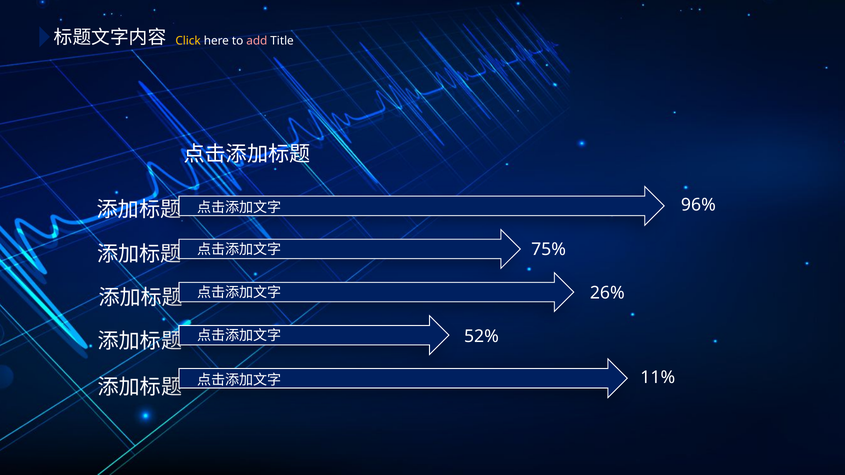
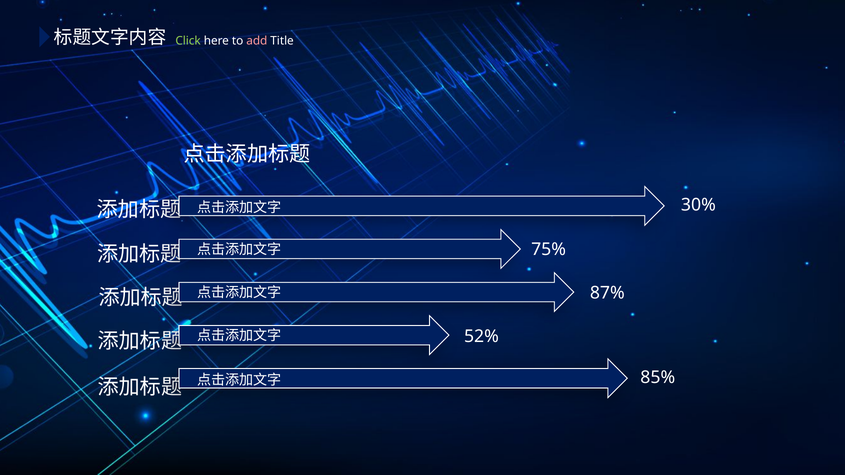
Click colour: yellow -> light green (188, 41)
96%: 96% -> 30% (698, 205)
26%: 26% -> 87% (607, 293)
11%: 11% -> 85% (658, 378)
